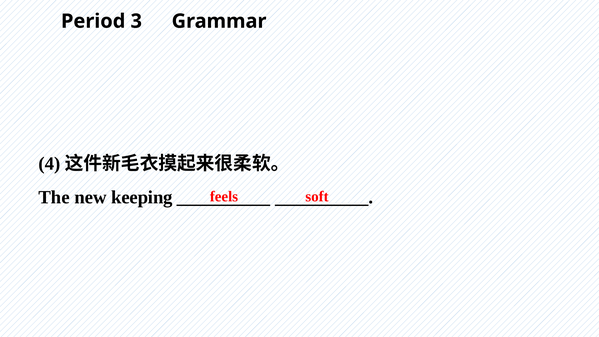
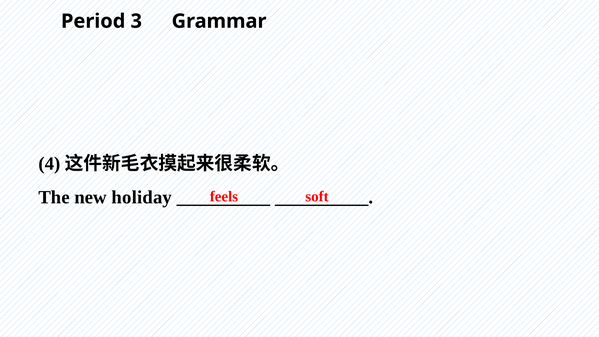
keeping: keeping -> holiday (142, 197)
